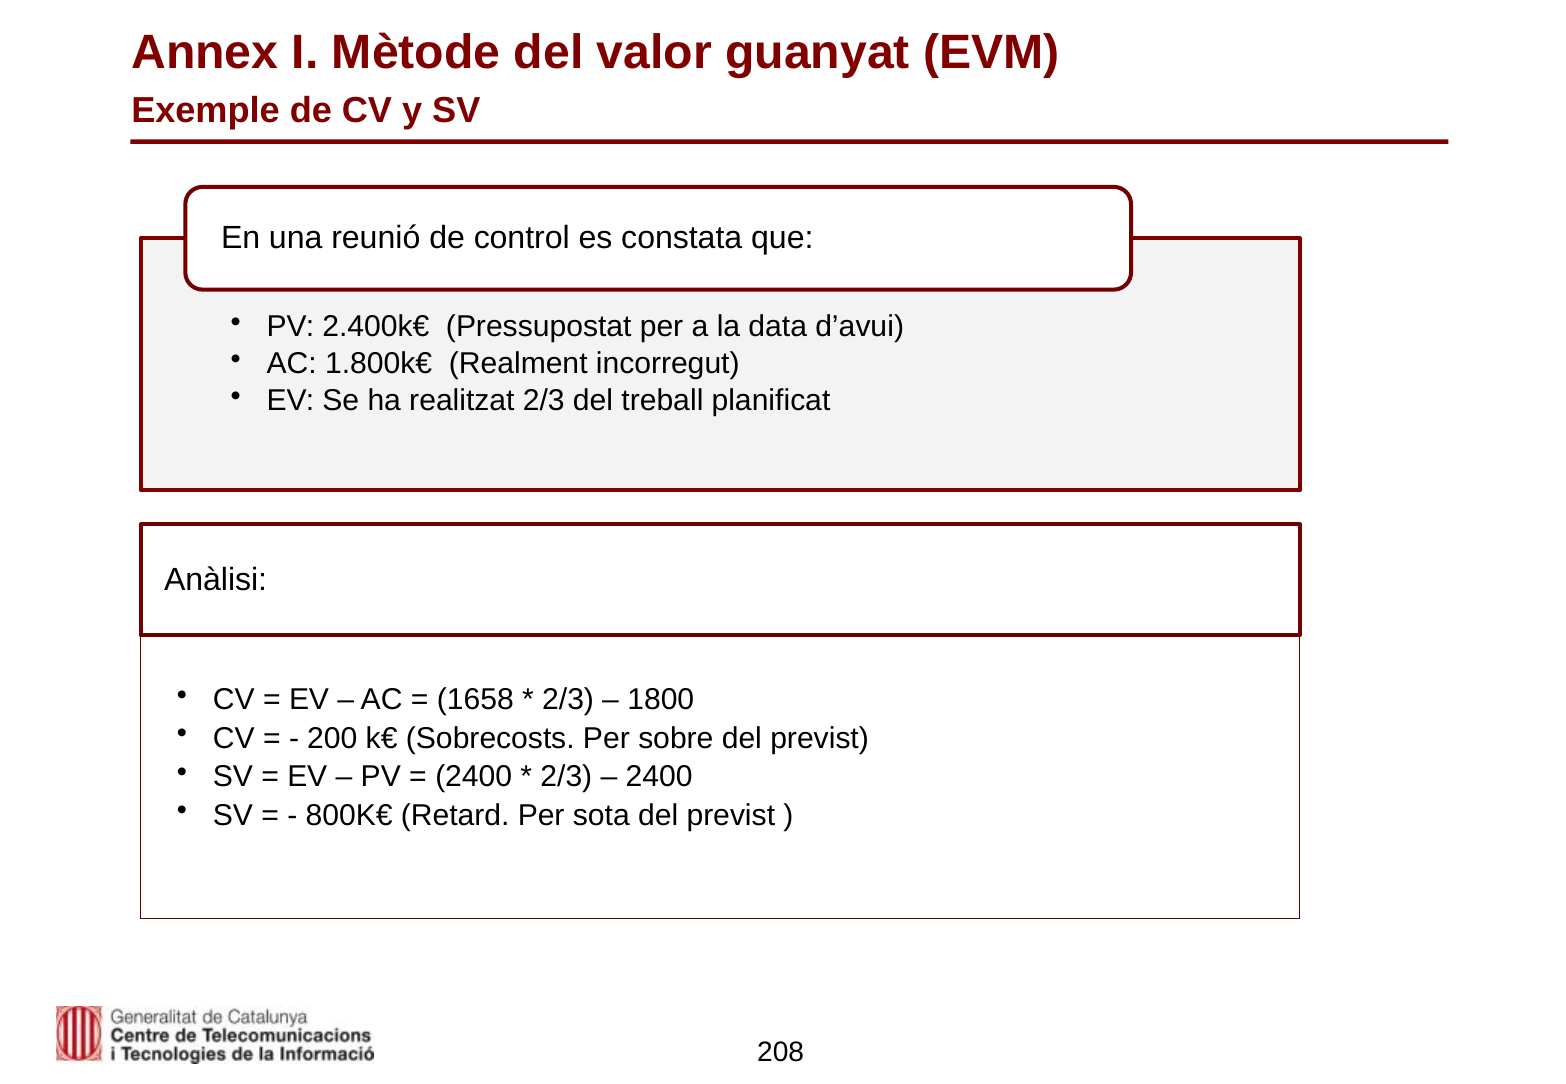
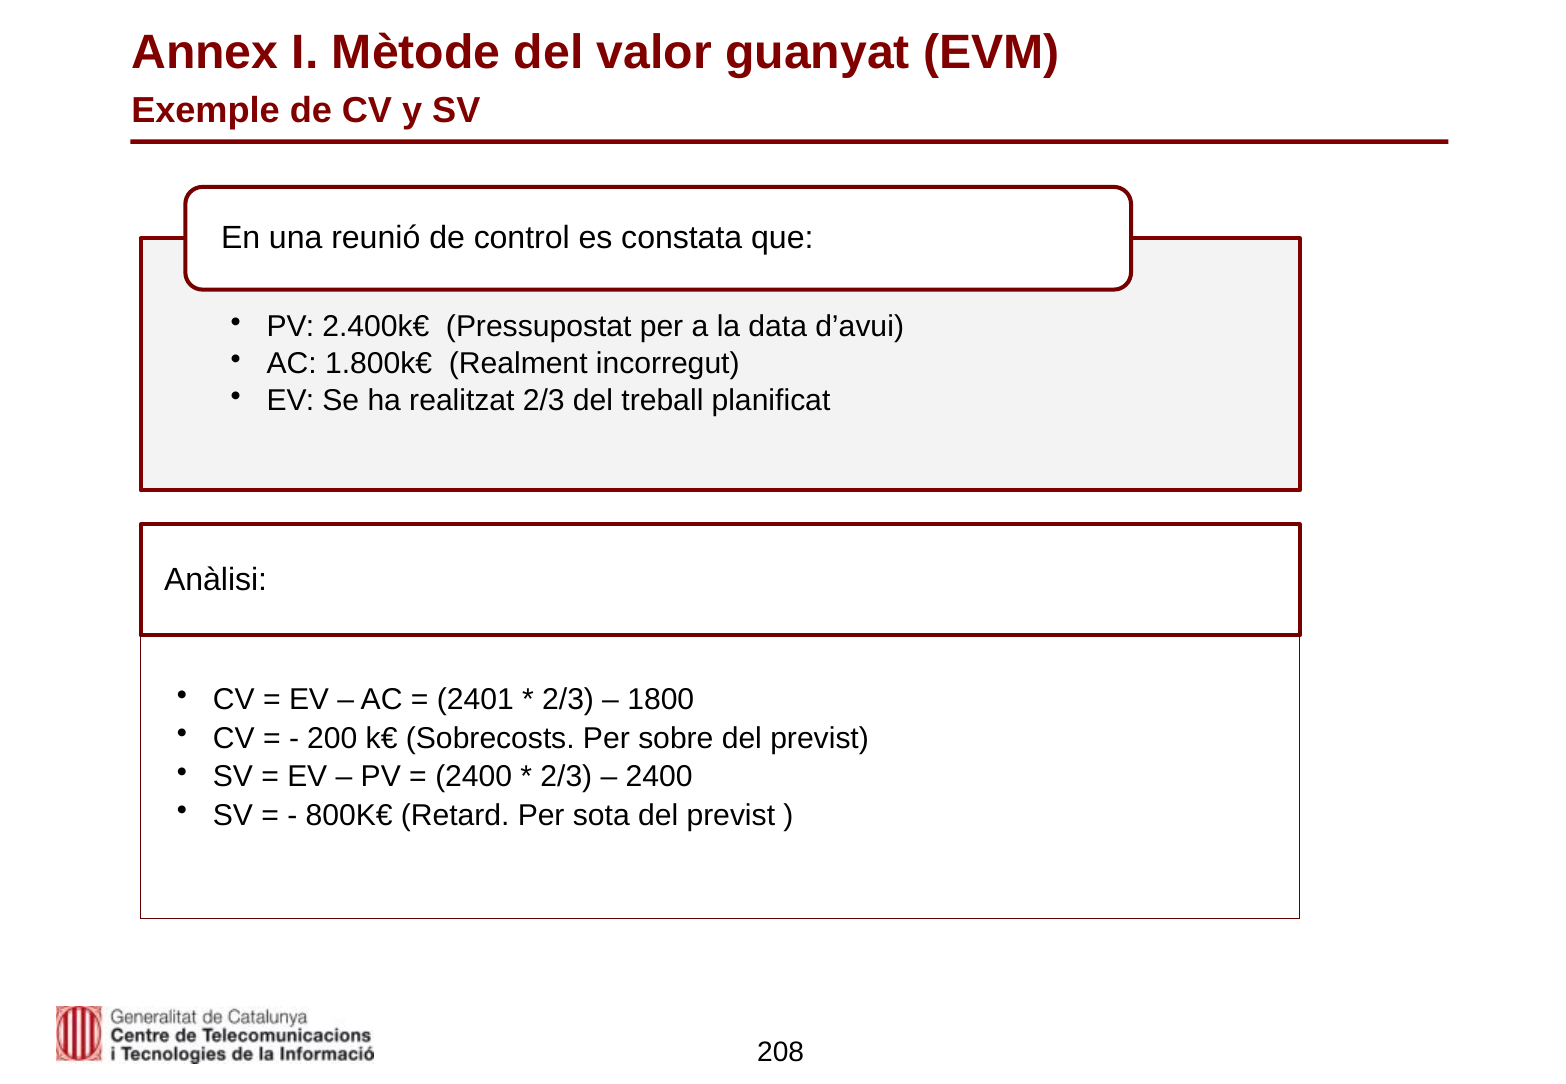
1658: 1658 -> 2401 (475, 700)
